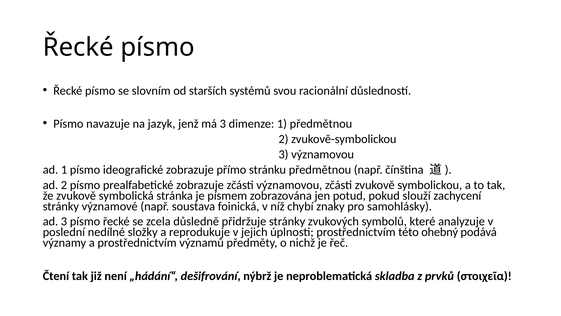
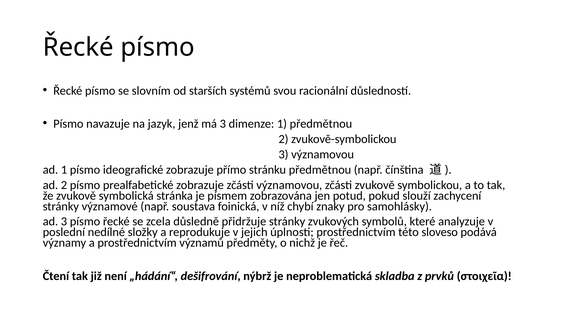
ohebný: ohebný -> sloveso (440, 232)
